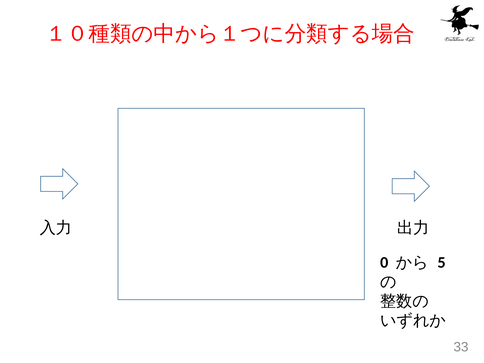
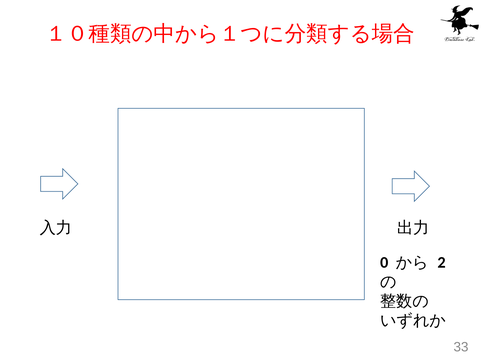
5: 5 -> 2 (442, 262)
